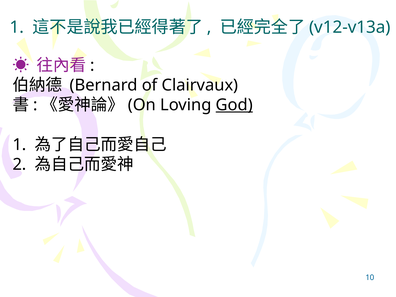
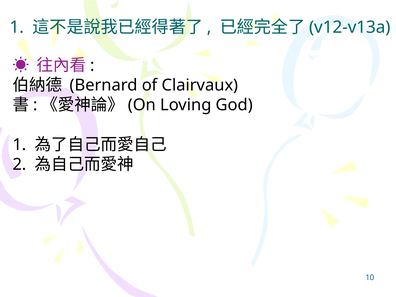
God underline: present -> none (234, 105)
